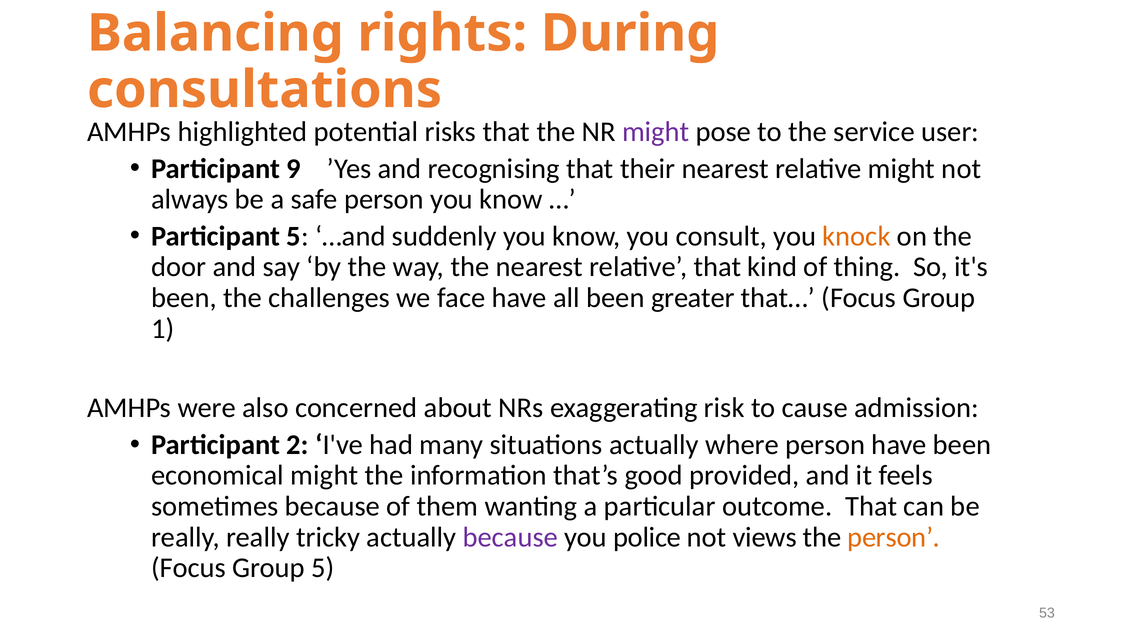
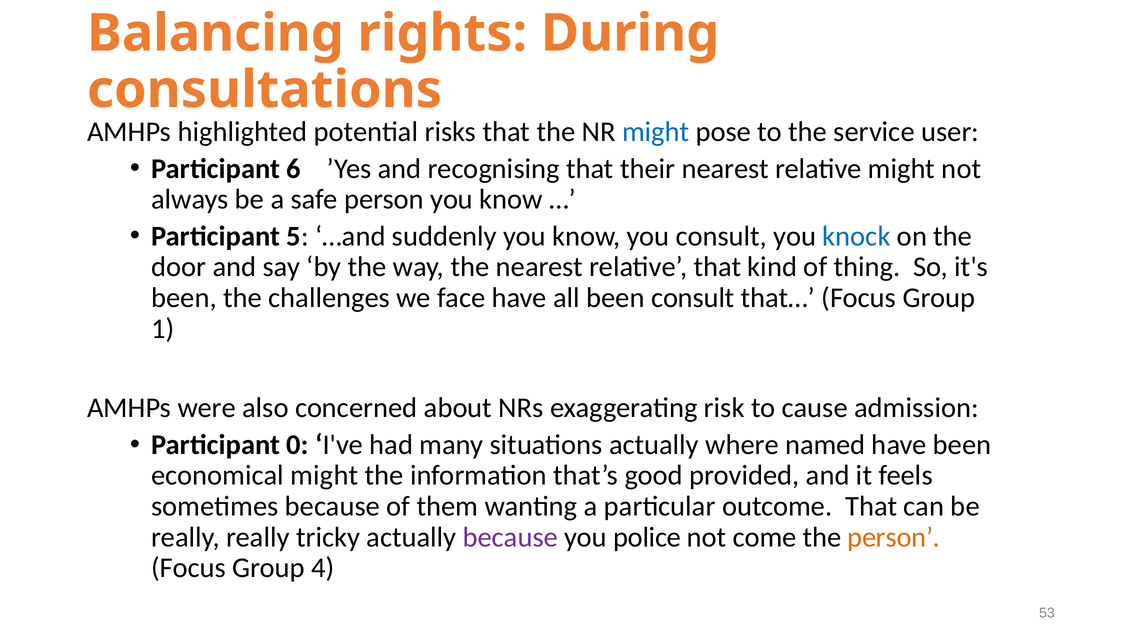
might colour: purple -> blue (656, 132)
9: 9 -> 6 (294, 169)
knock colour: orange -> blue (856, 236)
been greater: greater -> consult (693, 298)
2: 2 -> 0 (298, 445)
where person: person -> named (825, 445)
views: views -> come (765, 537)
Group 5: 5 -> 4 (323, 568)
